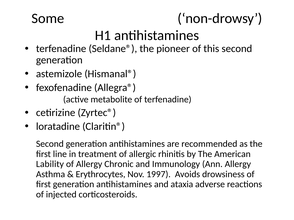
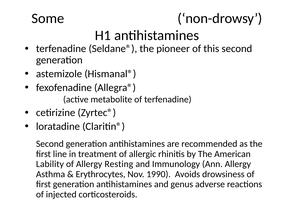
Chronic: Chronic -> Resting (119, 164)
1997: 1997 -> 1990 (159, 175)
ataxia: ataxia -> genus (182, 185)
